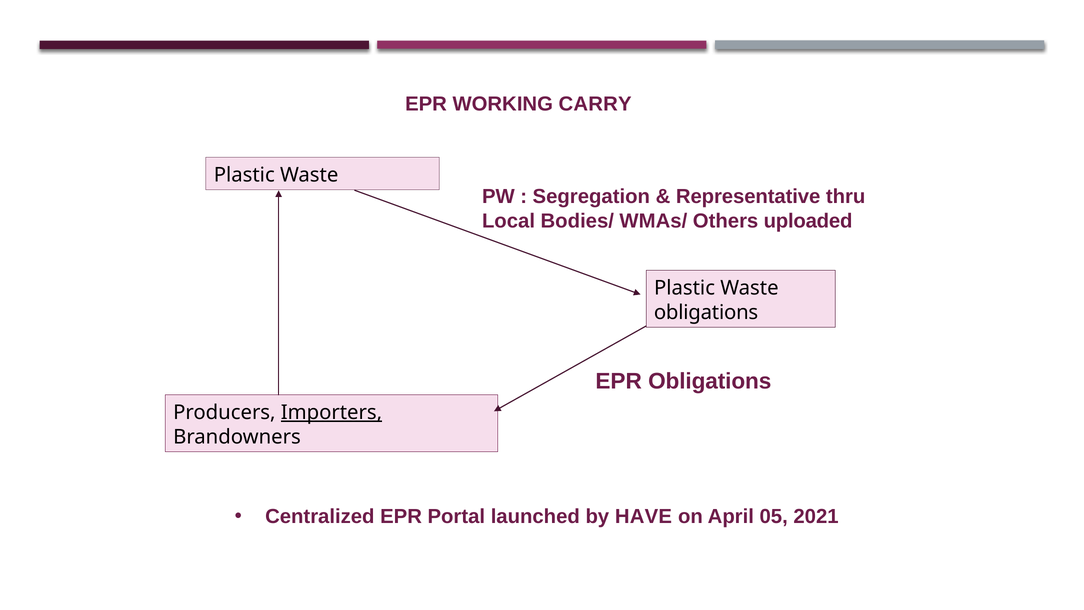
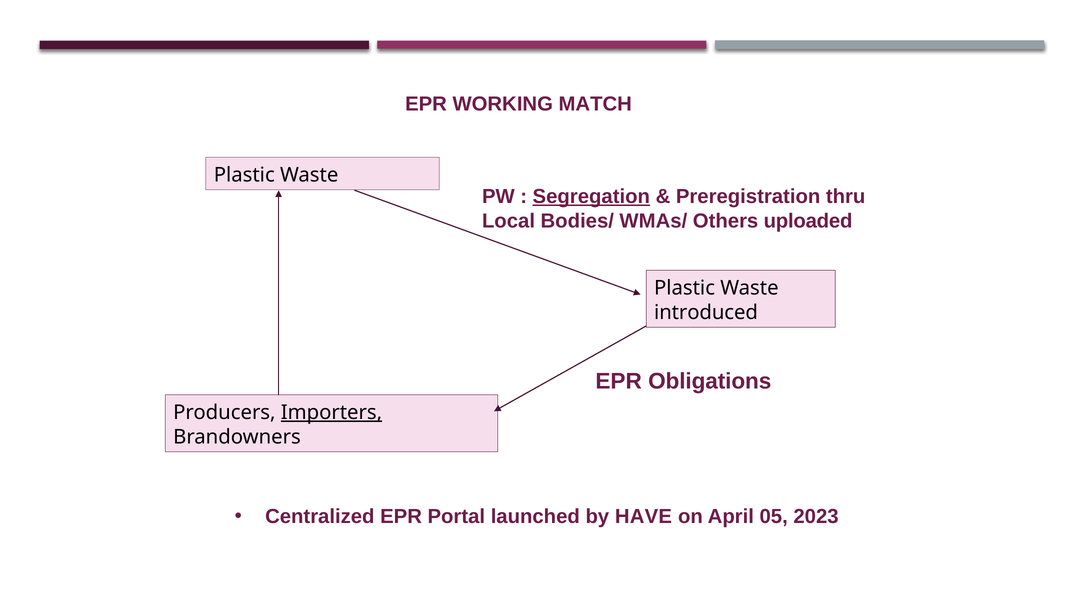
CARRY: CARRY -> MATCH (595, 104)
Segregation underline: none -> present (591, 196)
Representative: Representative -> Preregistration (748, 196)
obligations: obligations -> introduced (706, 312)
2021: 2021 -> 2023 (816, 517)
